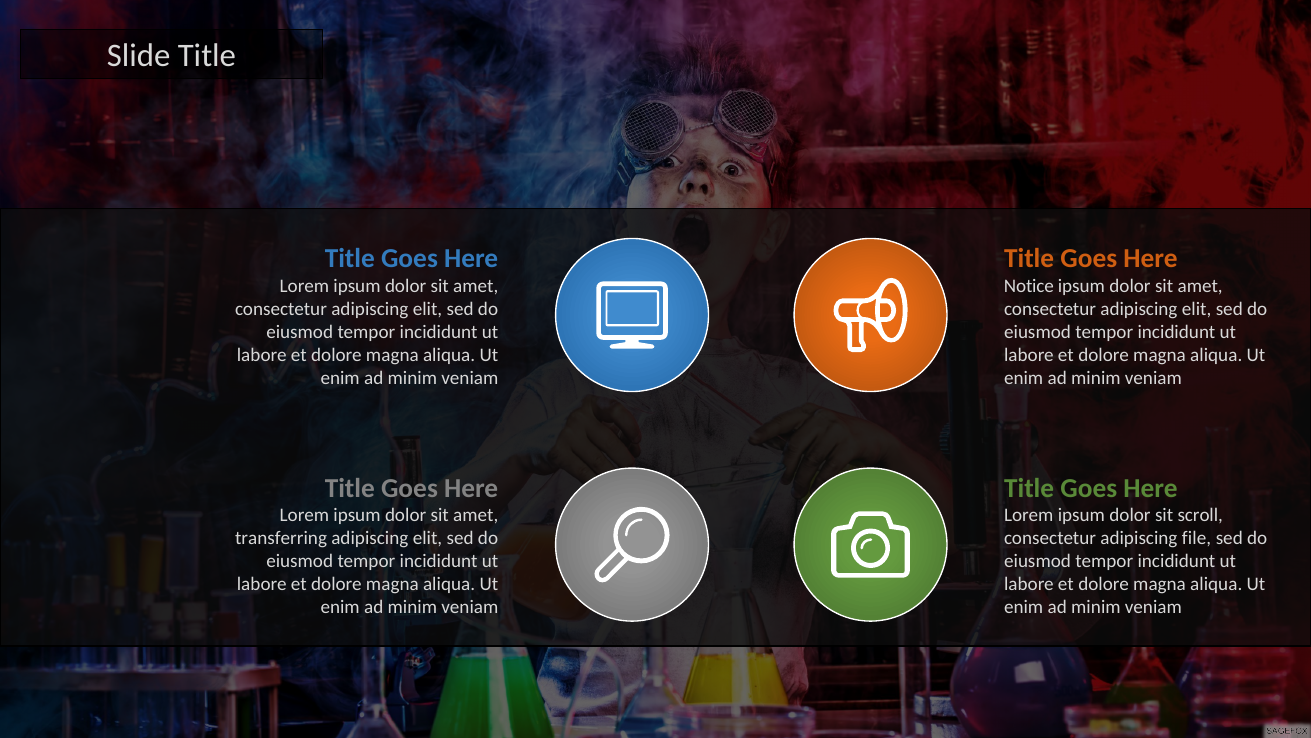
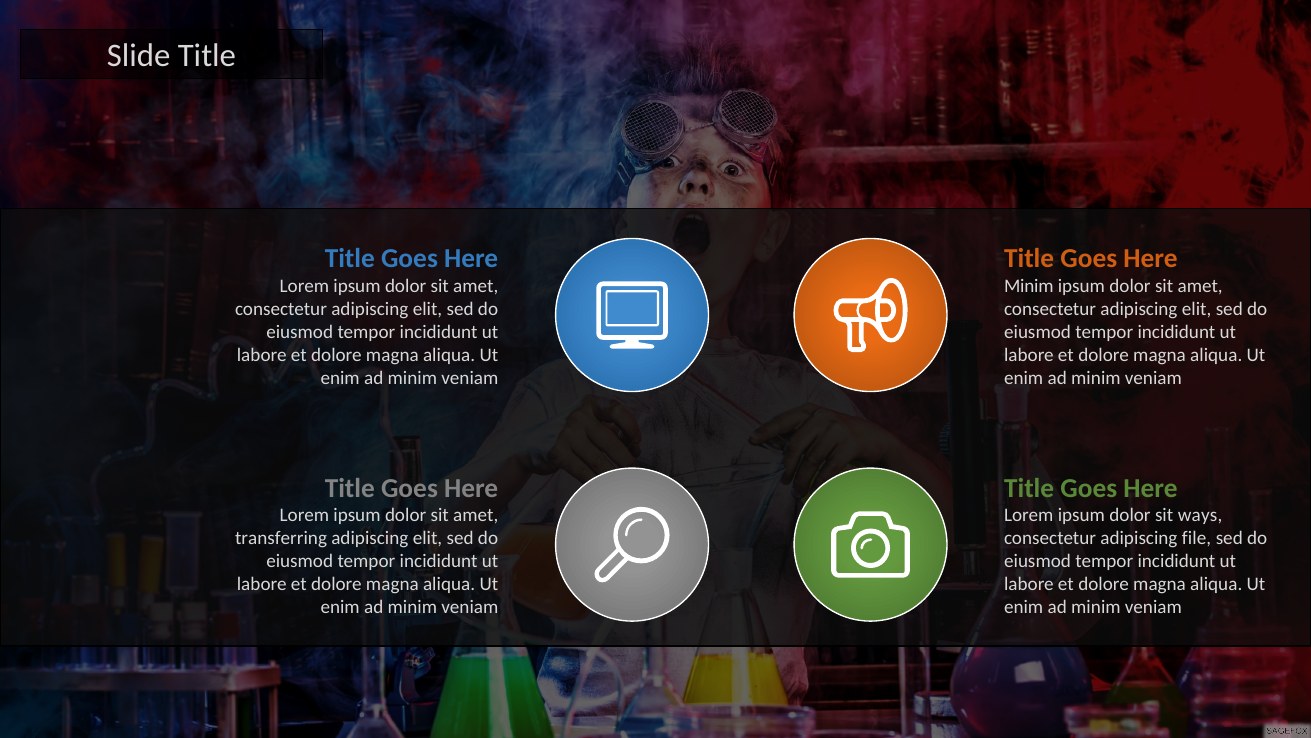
Notice: Notice -> Minim (1029, 286)
scroll: scroll -> ways (1200, 515)
